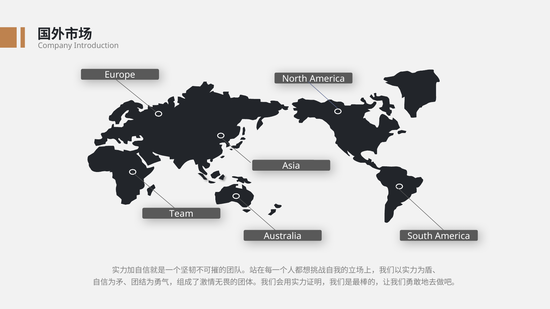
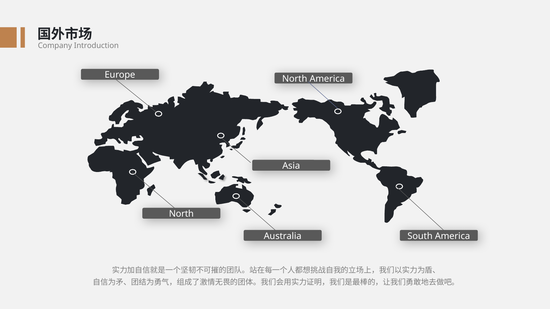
Team: Team -> North (181, 214)
